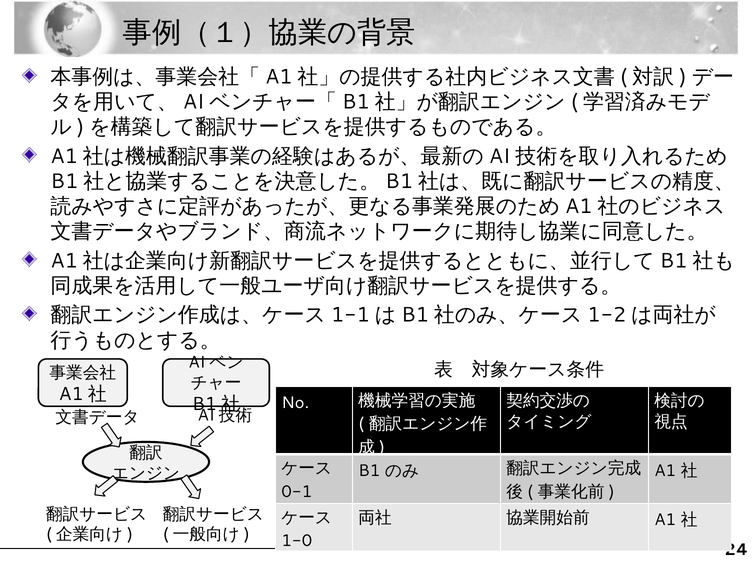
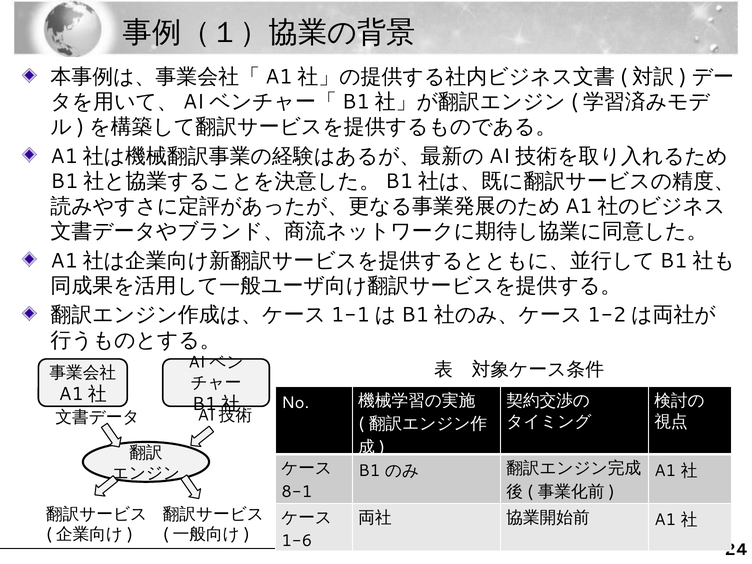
0-1: 0-1 -> 8-1 (297, 492)
1-0: 1-0 -> 1-6 (297, 541)
